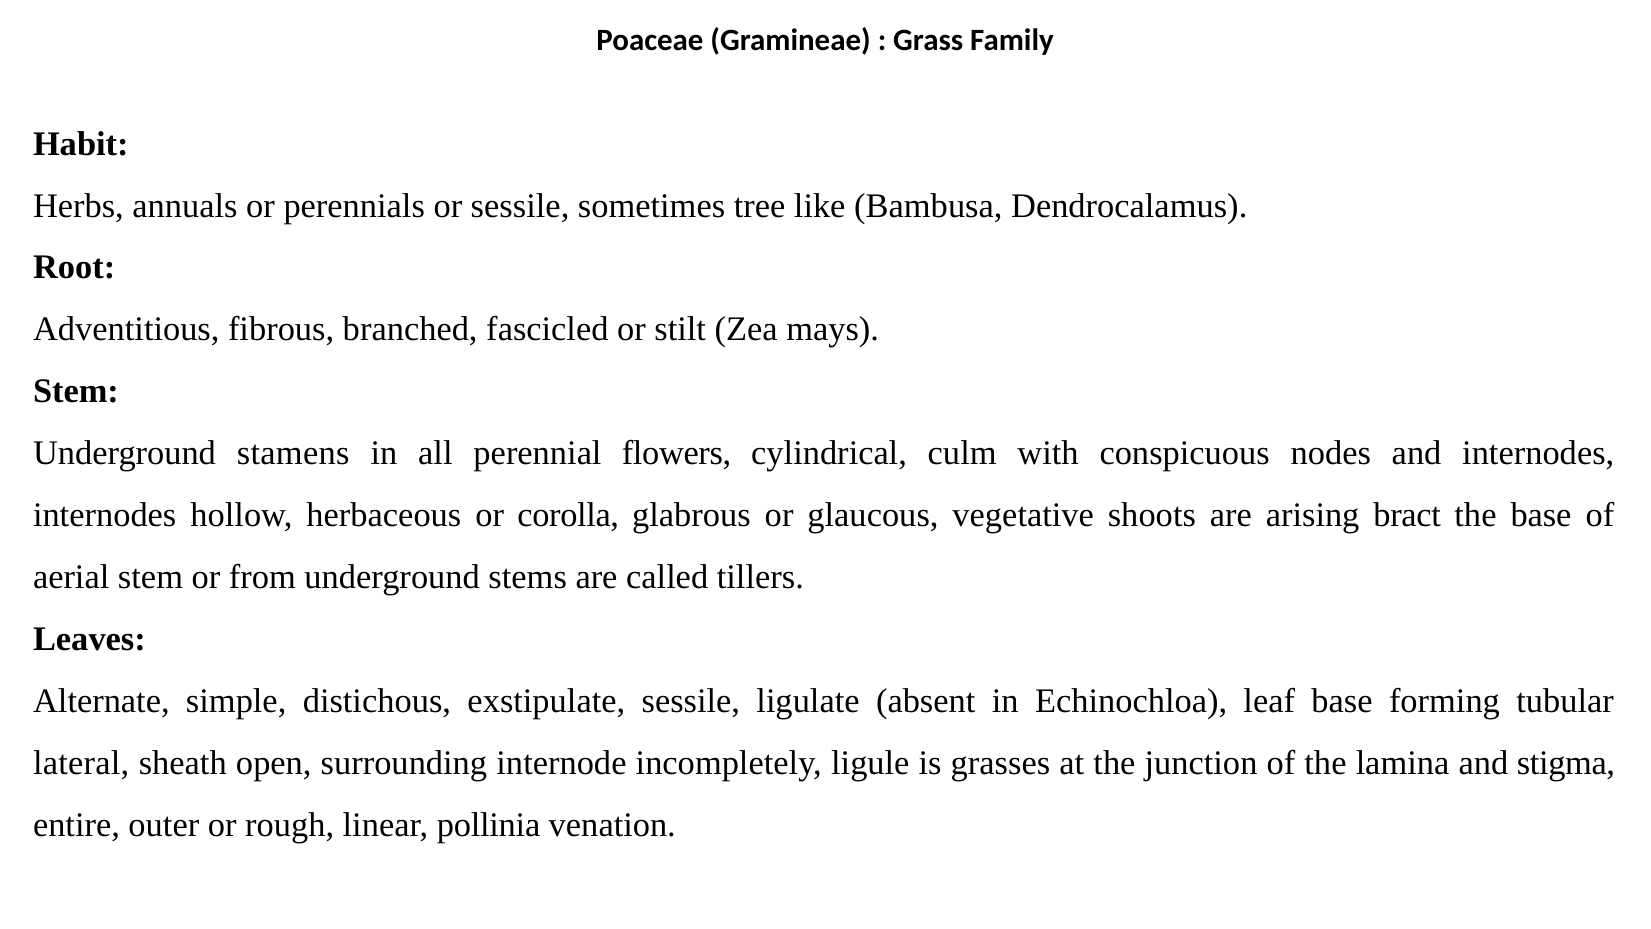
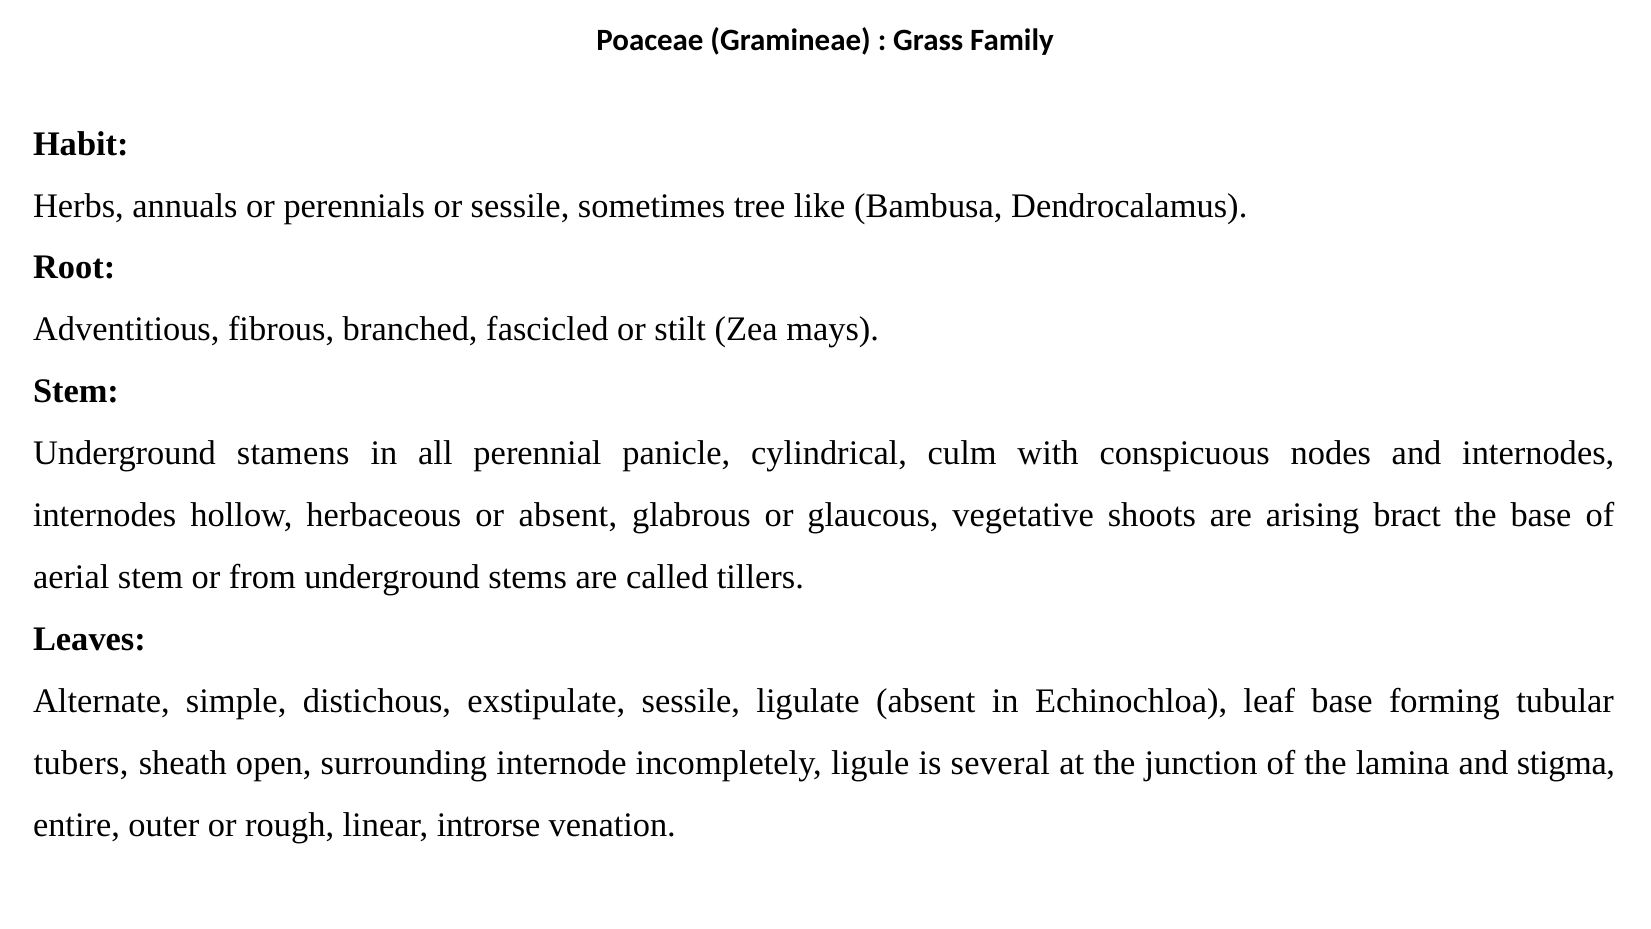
flowers: flowers -> panicle (676, 453)
or corolla: corolla -> absent (568, 515)
lateral: lateral -> tubers (81, 763)
grasses: grasses -> several (1000, 763)
pollinia: pollinia -> introrse (489, 825)
